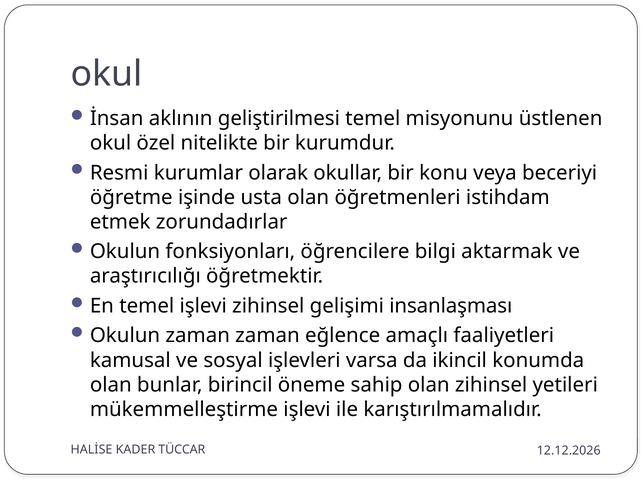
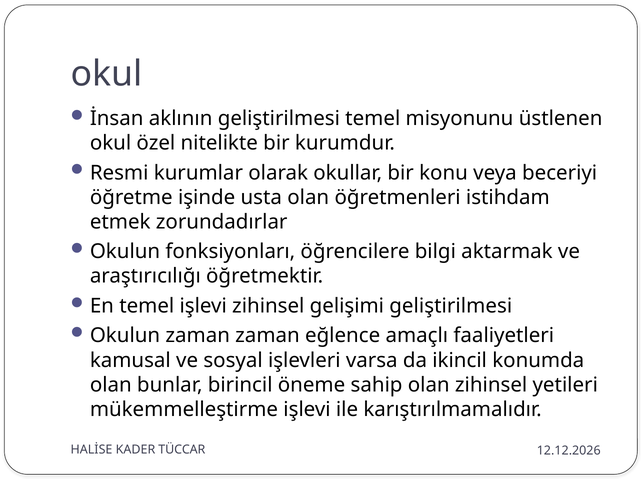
gelişimi insanlaşması: insanlaşması -> geliştirilmesi (451, 306)
